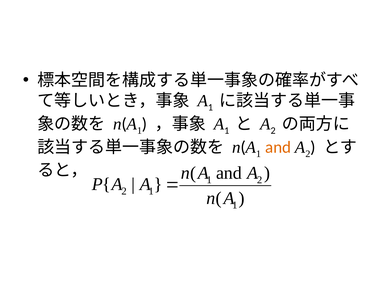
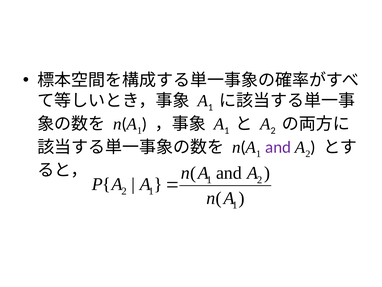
and colour: orange -> purple (278, 147)
